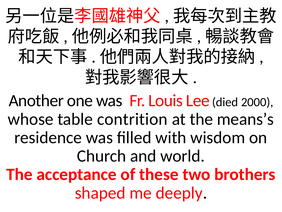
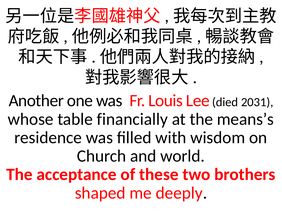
2000: 2000 -> 2031 (257, 102)
contrition: contrition -> financially (132, 119)
